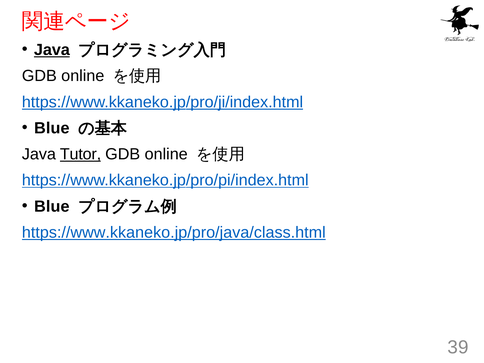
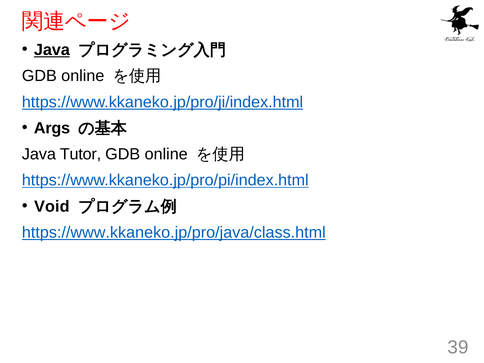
Blue: Blue -> Args (52, 128)
Tutor underline: present -> none (81, 154)
Blue: Blue -> Void (52, 206)
